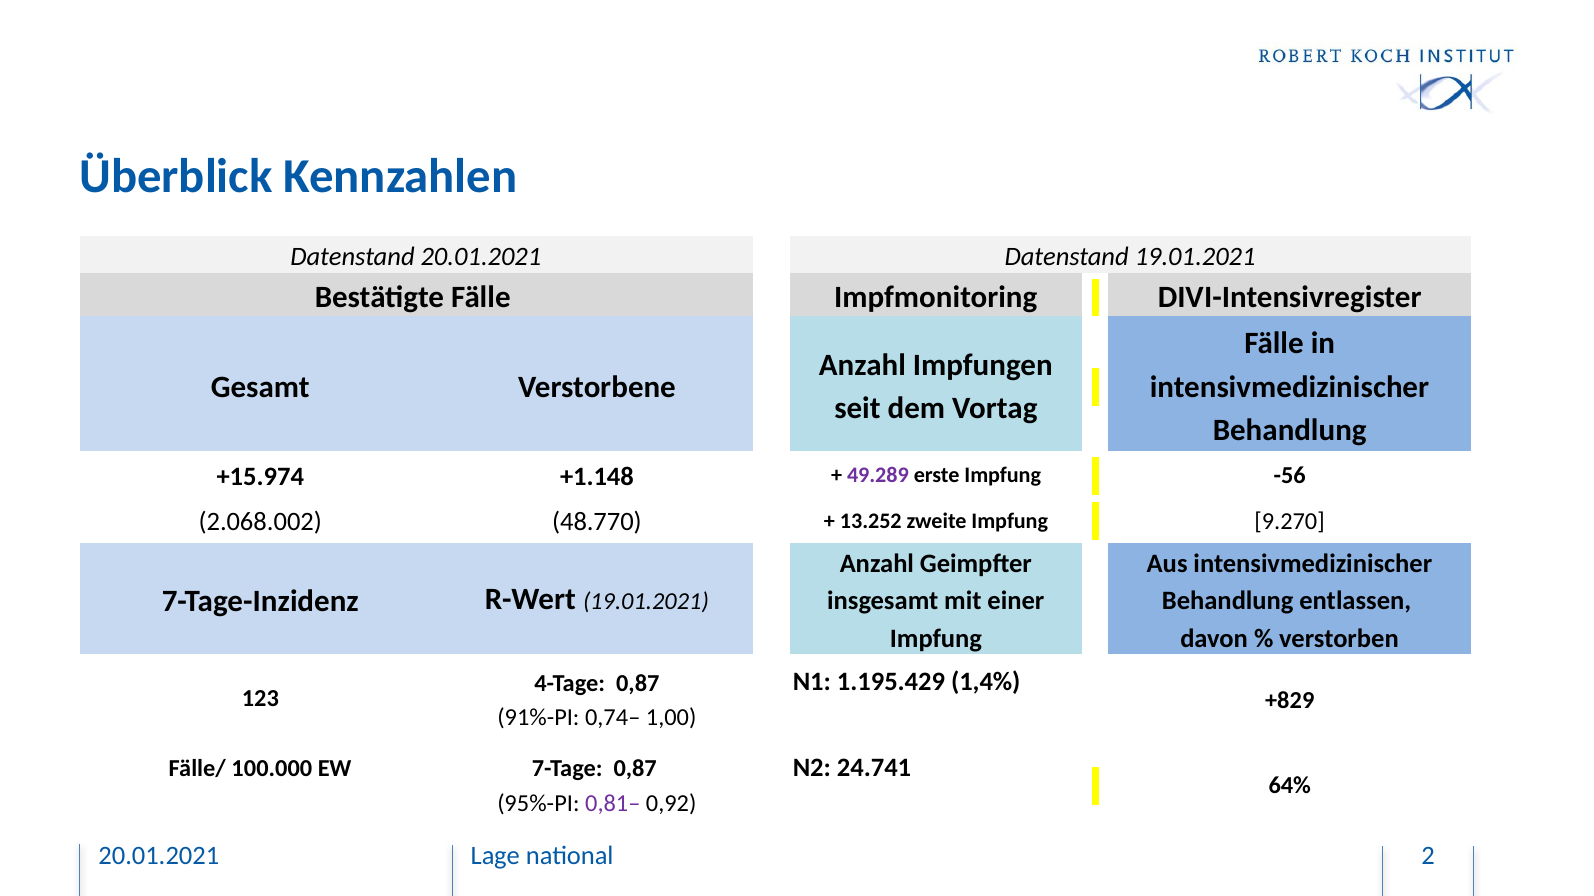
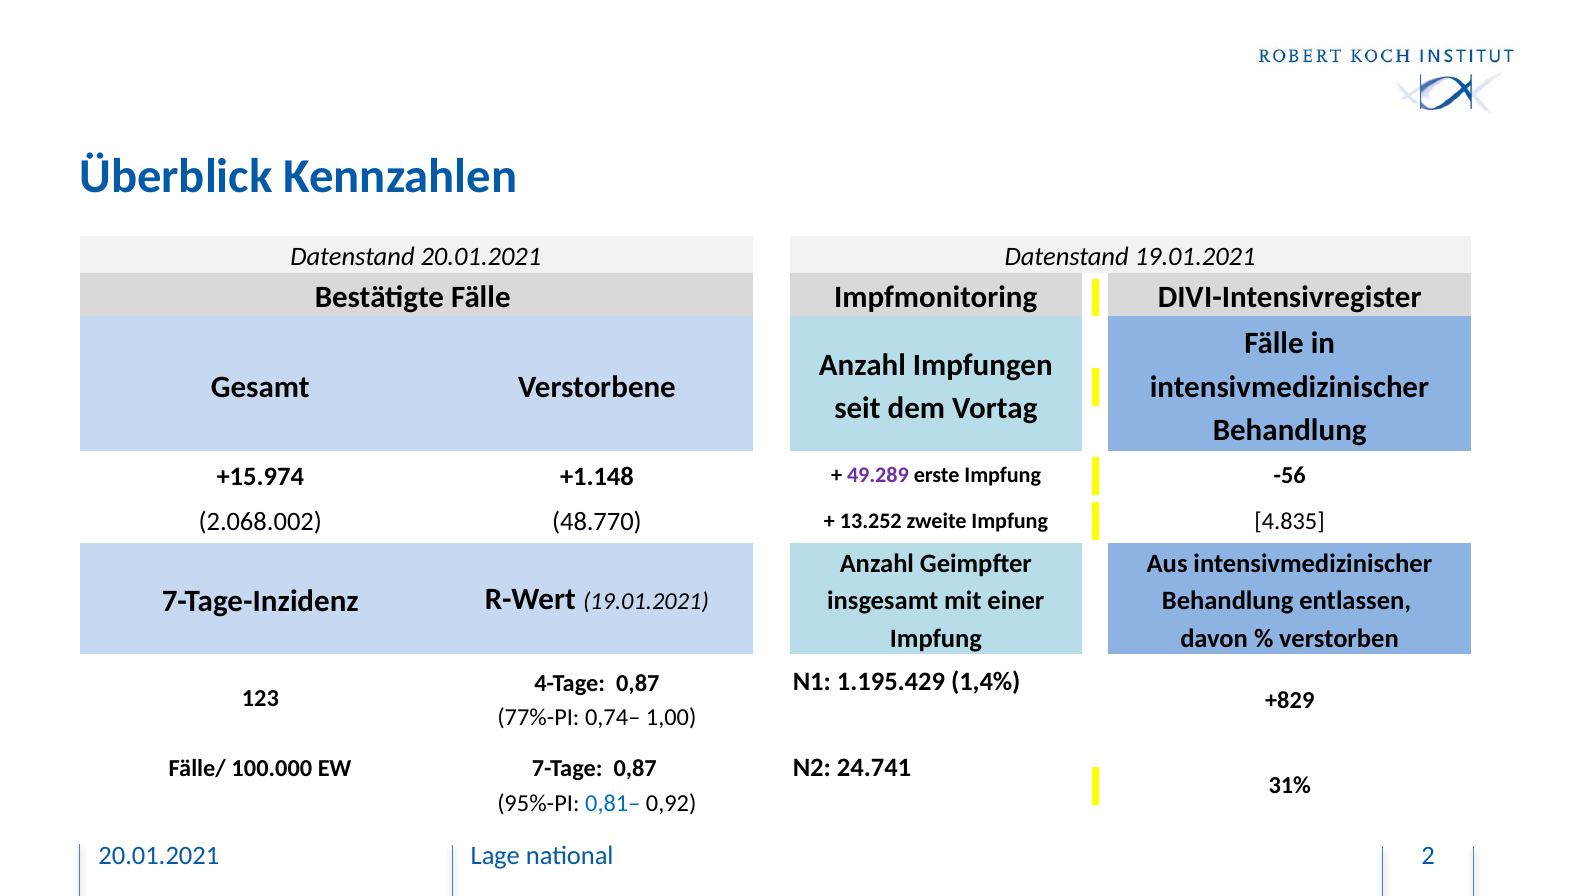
9.270: 9.270 -> 4.835 (1290, 522)
91%-PI: 91%-PI -> 77%-PI (538, 718)
64%: 64% -> 31% (1290, 787)
0,81– colour: purple -> blue (613, 804)
